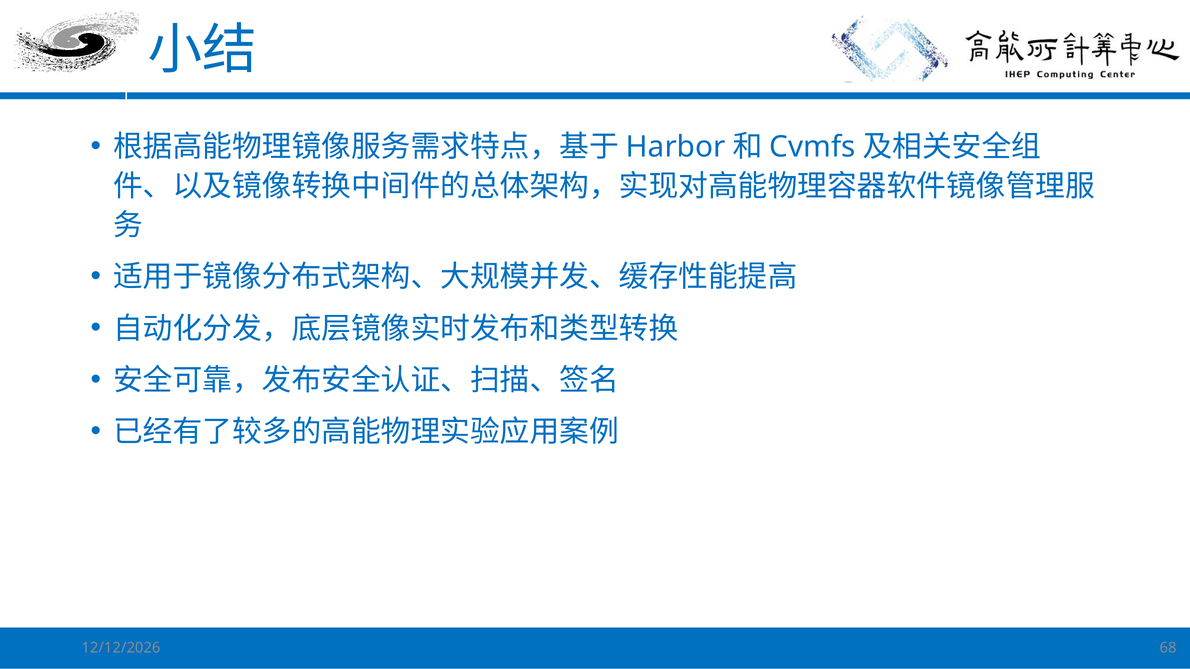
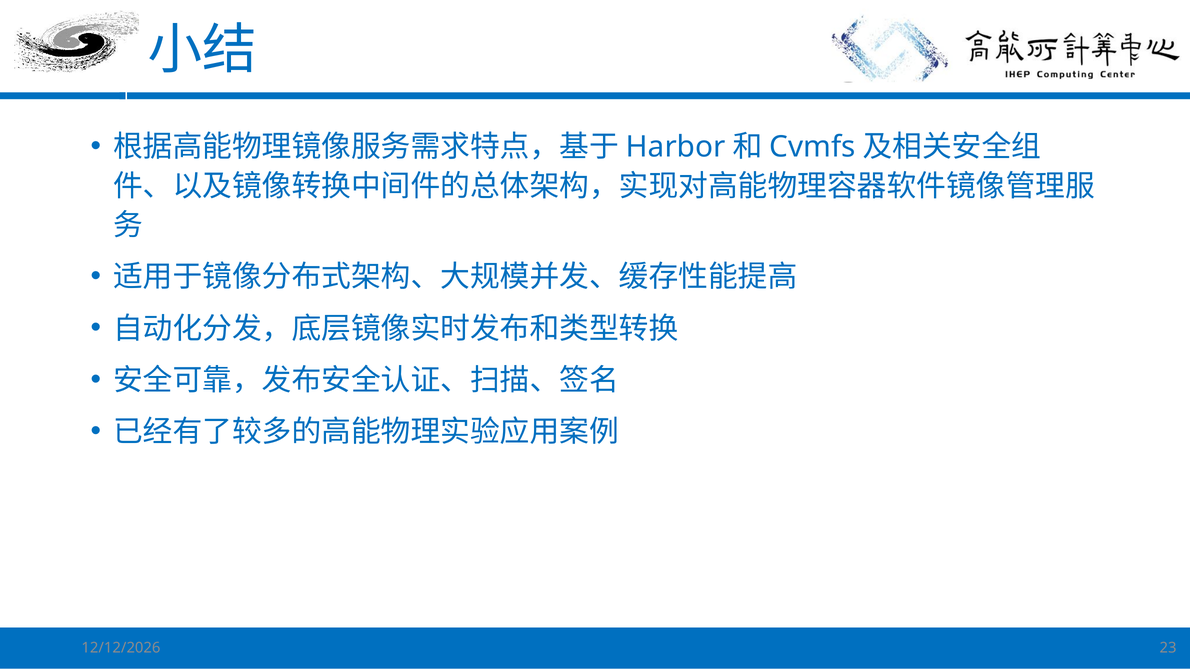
68: 68 -> 23 (1168, 648)
